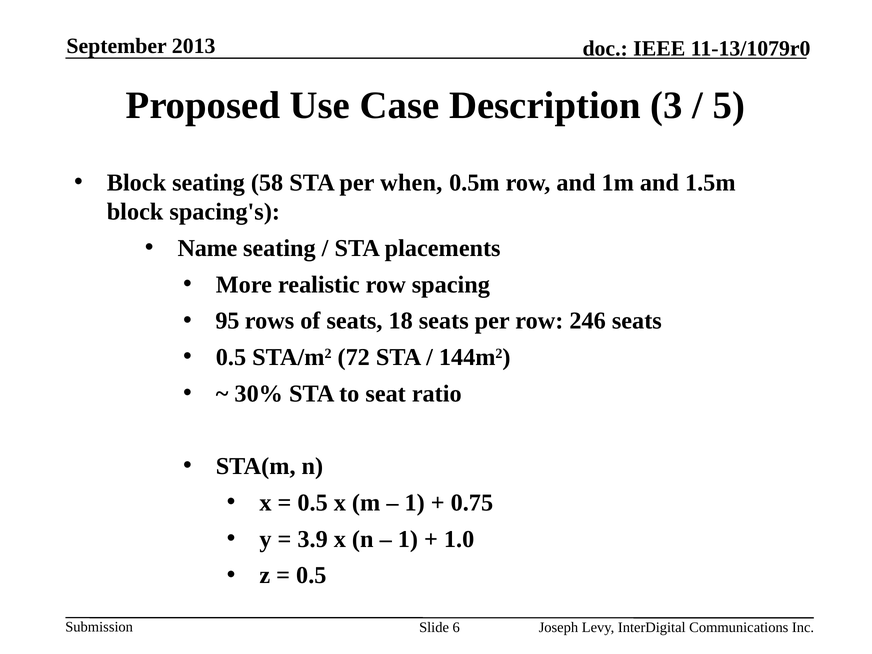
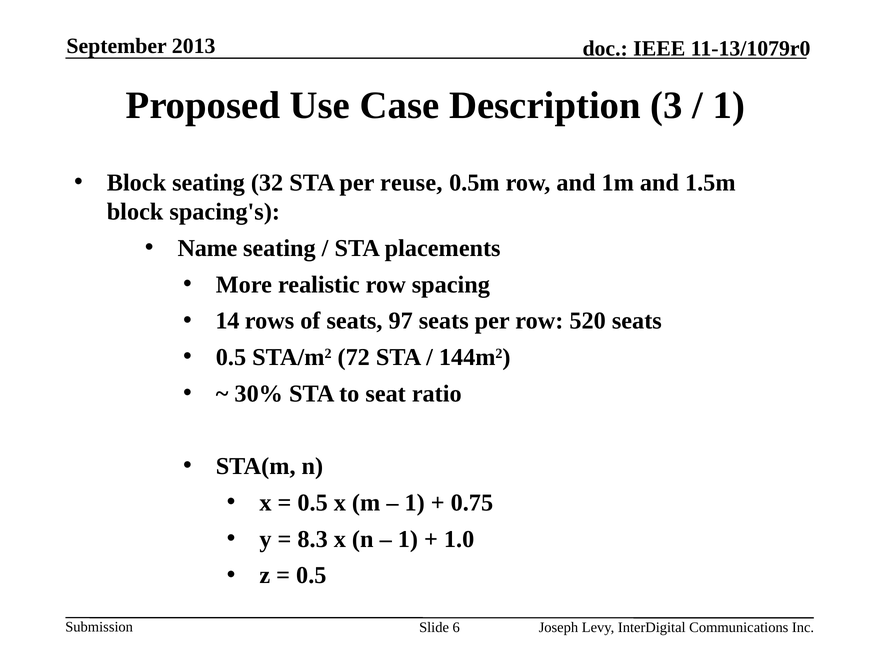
5: 5 -> 1 (729, 105)
58: 58 -> 32 (267, 183)
when: when -> reuse (411, 183)
95: 95 -> 14 (227, 321)
18: 18 -> 97 (401, 321)
246: 246 -> 520 (588, 321)
3.9: 3.9 -> 8.3 (313, 539)
